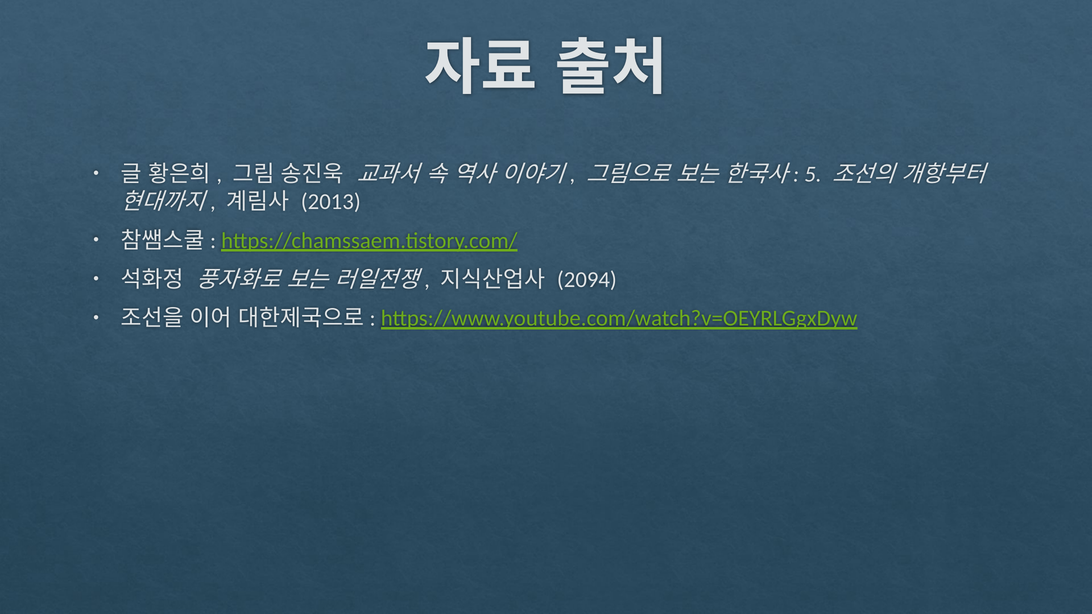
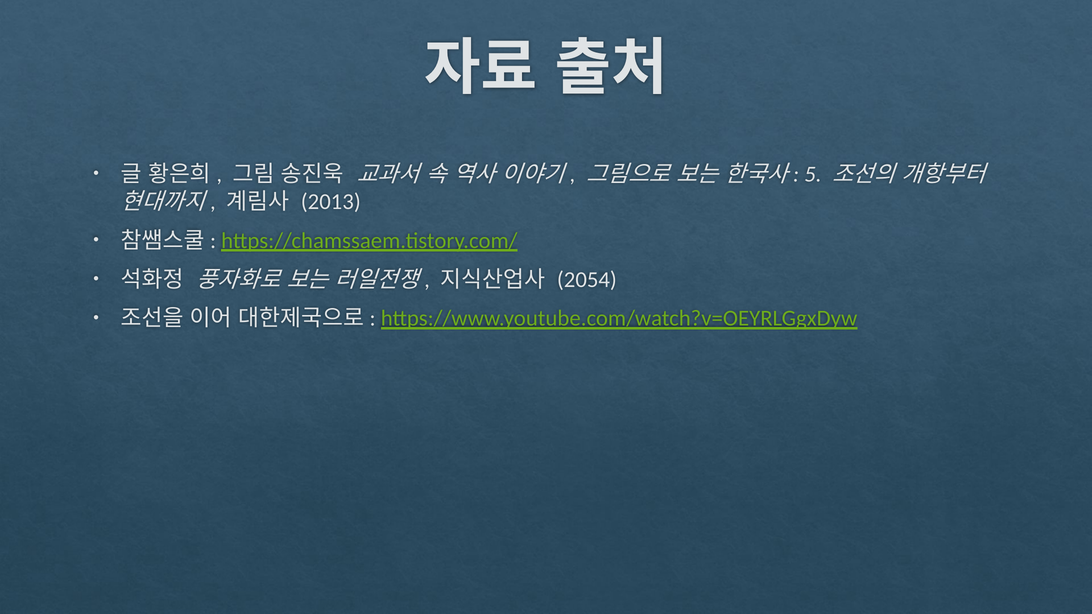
2094: 2094 -> 2054 (587, 280)
